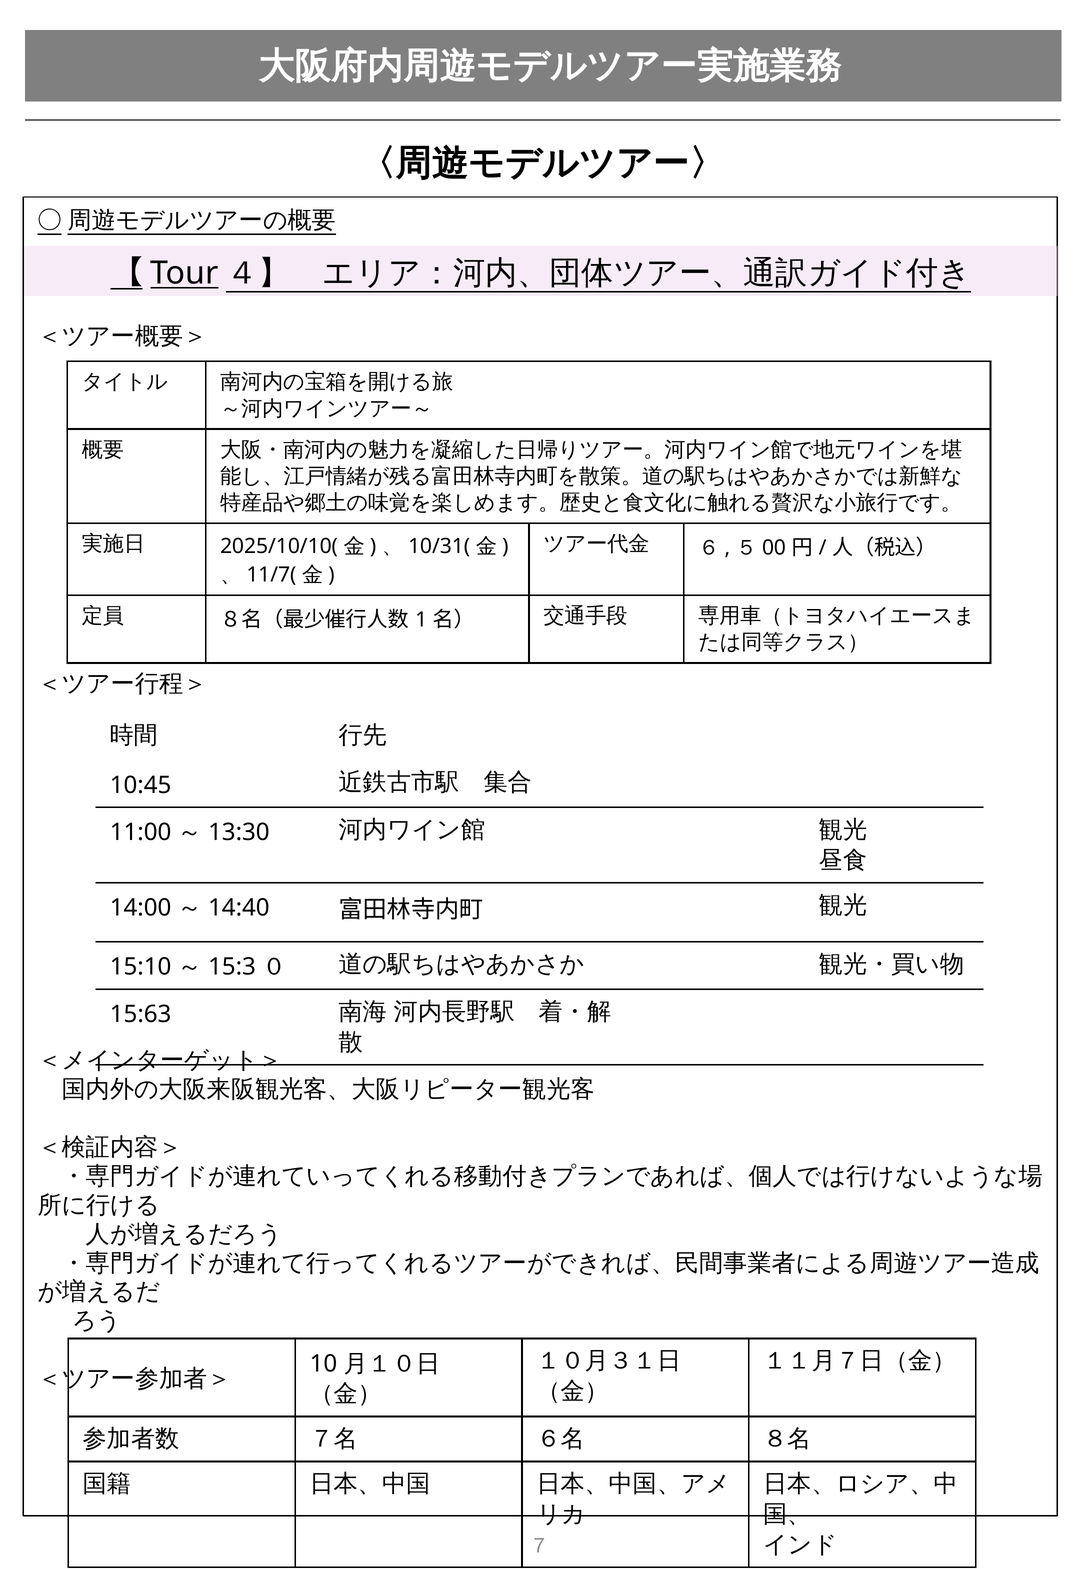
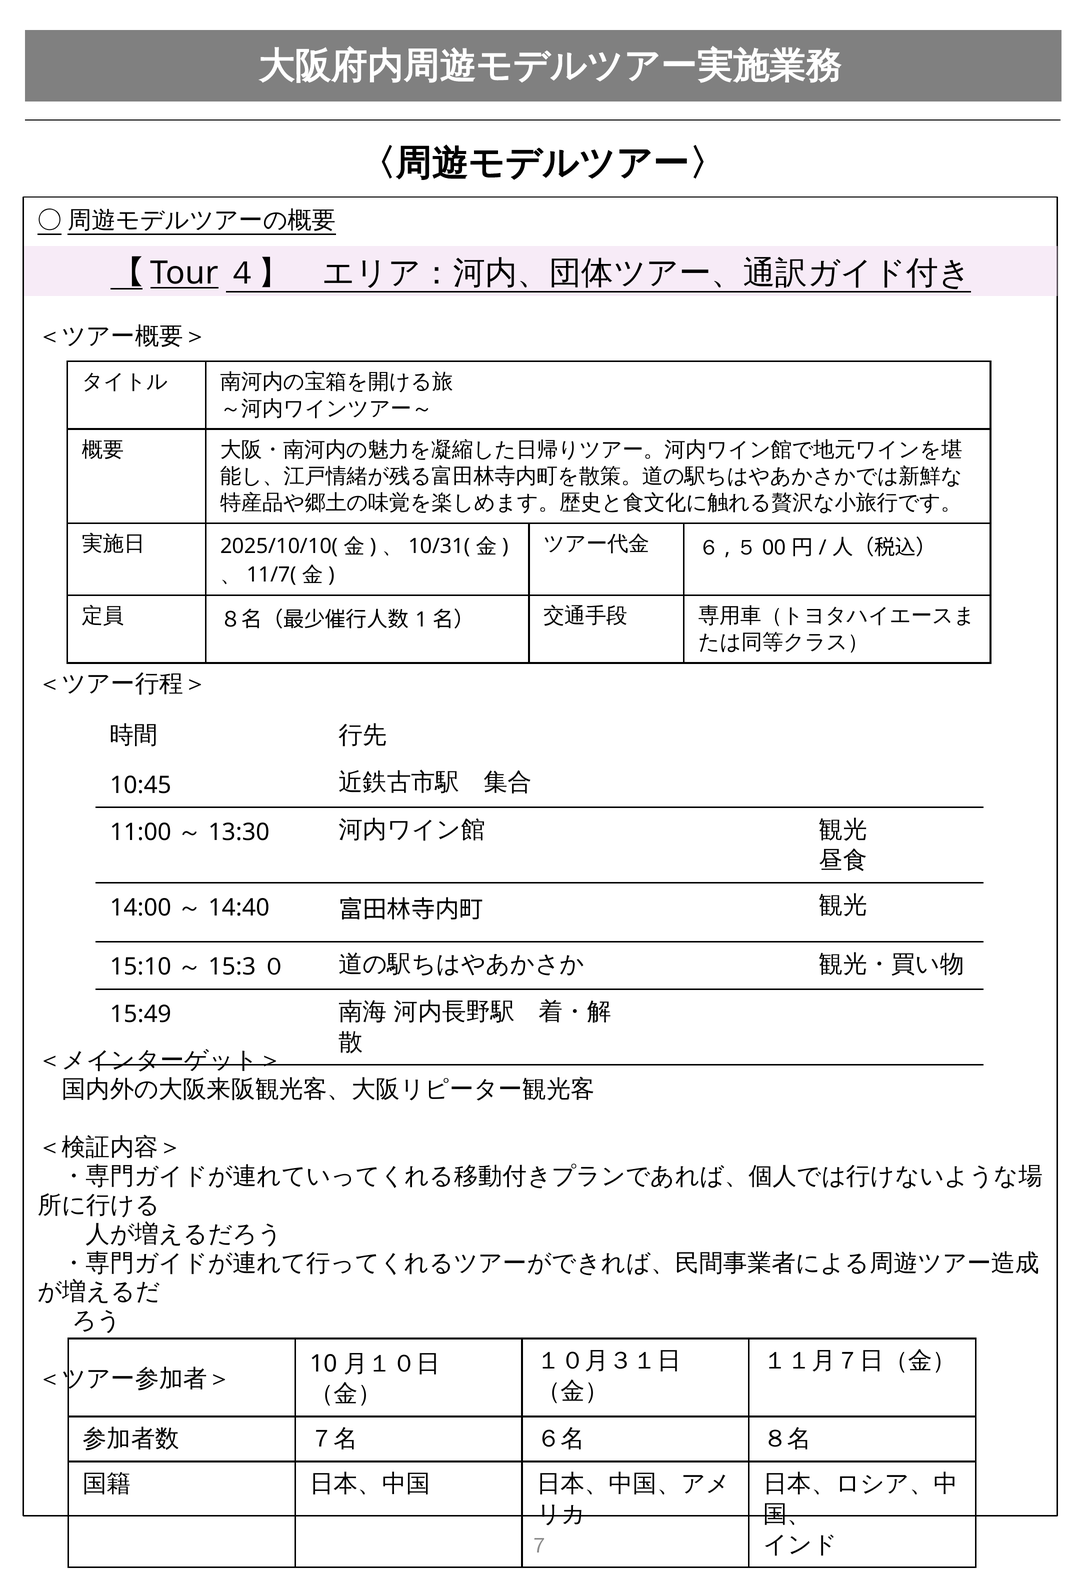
15:63: 15:63 -> 15:49 (141, 1014)
